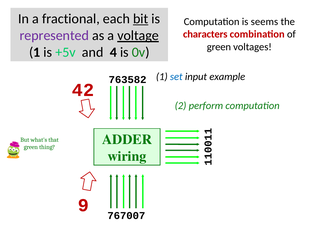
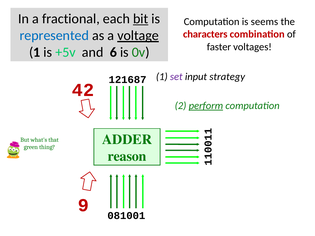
represented colour: purple -> blue (54, 36)
green: green -> faster (219, 47)
4: 4 -> 6 (113, 52)
set colour: blue -> purple (176, 77)
example: example -> strategy (227, 77)
763582: 763582 -> 121687 (128, 80)
perform underline: none -> present (206, 106)
wiring: wiring -> reason (127, 156)
767007: 767007 -> 081001 (126, 216)
